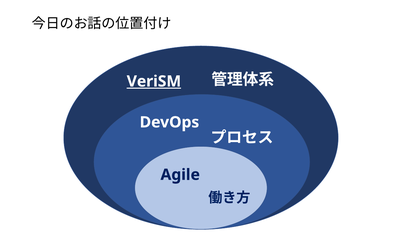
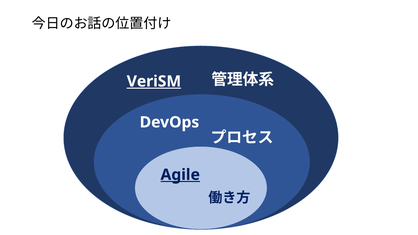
Agile underline: none -> present (180, 175)
